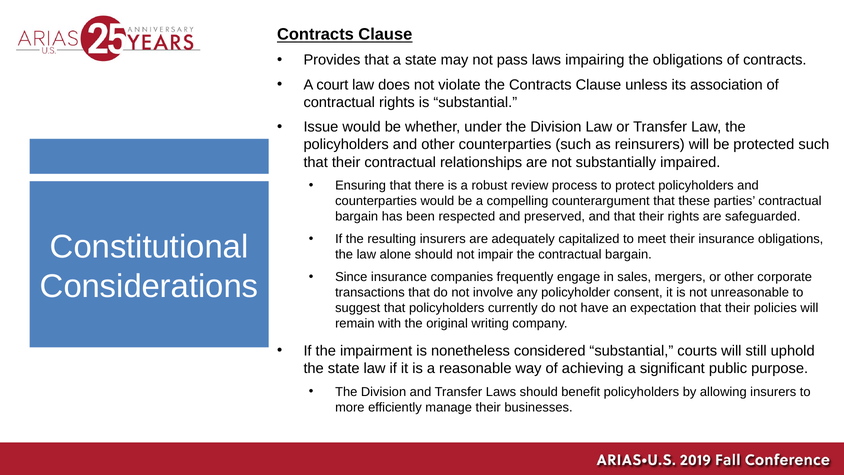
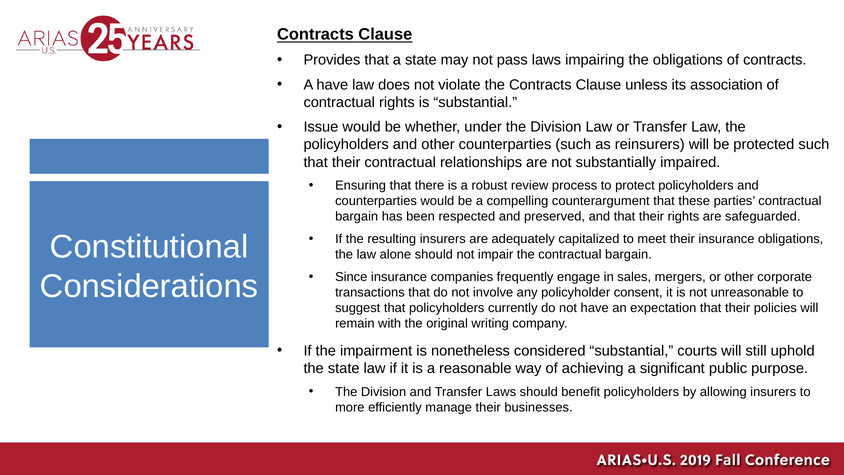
A court: court -> have (332, 85)
